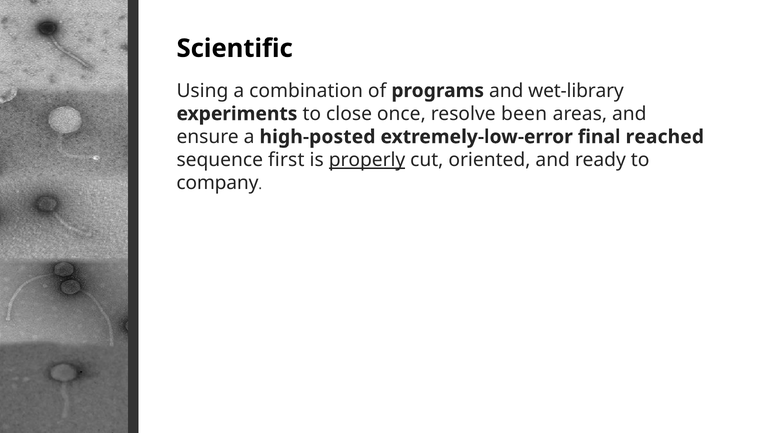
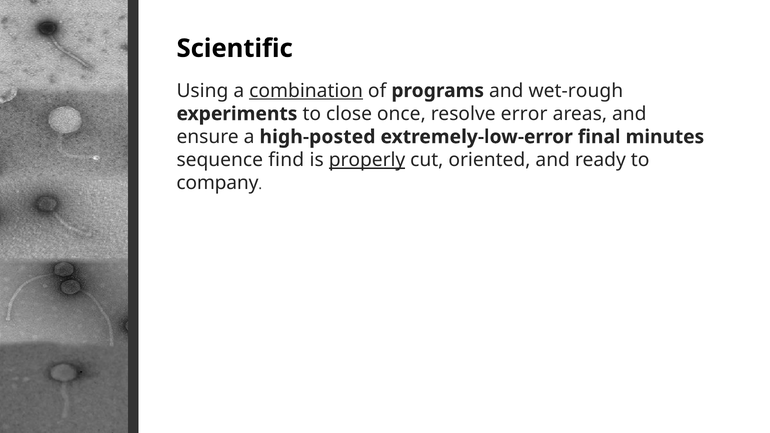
combination underline: none -> present (306, 91)
wet-library: wet-library -> wet-rough (576, 91)
been: been -> error (524, 114)
reached: reached -> minutes (665, 137)
first: first -> find (286, 160)
